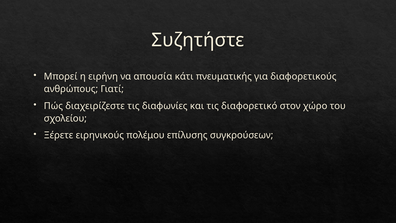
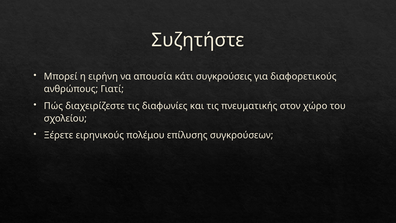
πνευματικής: πνευματικής -> συγκρούσεις (224, 76)
διαφορετικό: διαφορετικό -> πνευματικής (249, 106)
